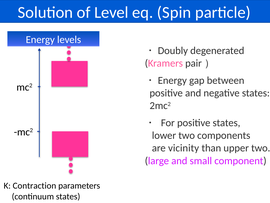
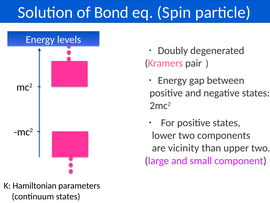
Level: Level -> Bond (111, 12)
Contraction: Contraction -> Hamiltonian (35, 185)
